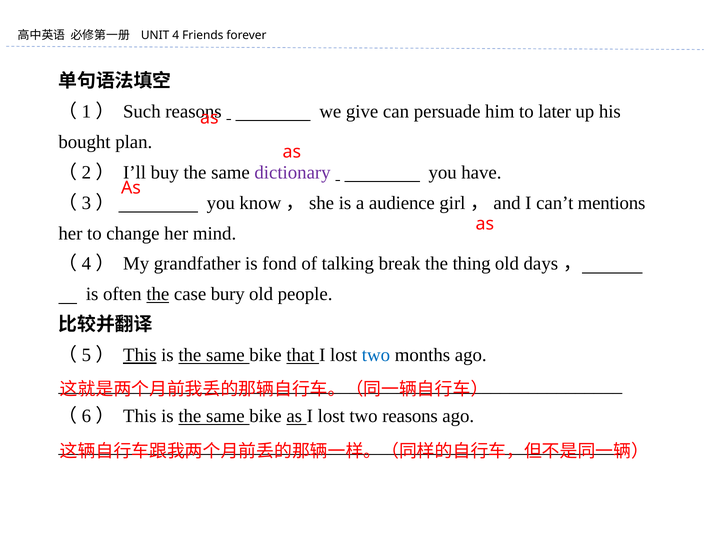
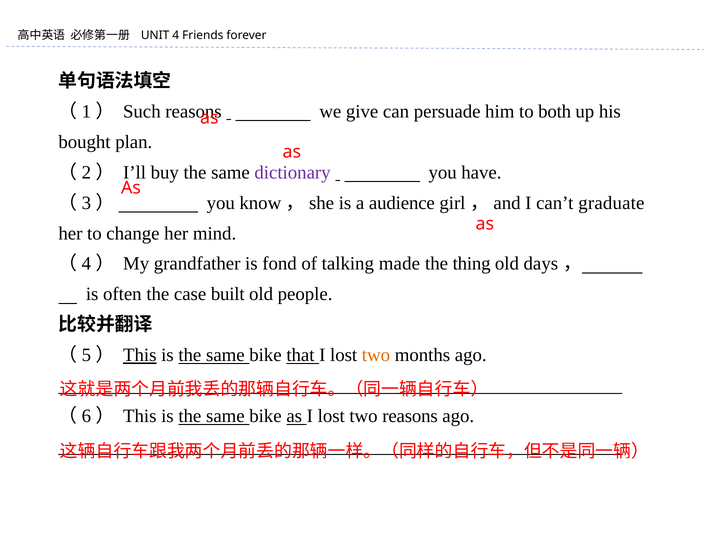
later: later -> both (555, 112)
mentions: mentions -> graduate (611, 203)
break: break -> made (399, 264)
the underline: present -> none (158, 295)
bury: bury -> built (228, 295)
two colour: blue -> orange (376, 356)
